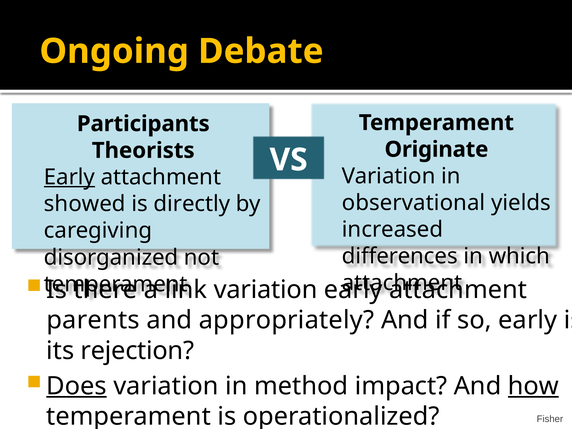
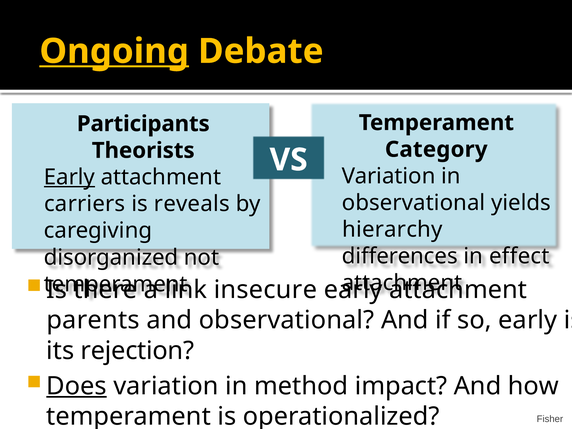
Ongoing underline: none -> present (114, 51)
Originate: Originate -> Category (436, 149)
showed: showed -> carriers (85, 204)
directly: directly -> reveals (192, 204)
increased: increased -> hierarchy (392, 230)
which: which -> effect (519, 256)
variation: variation -> insecure (265, 290)
and appropriately: appropriately -> observational (287, 320)
how underline: present -> none (533, 386)
